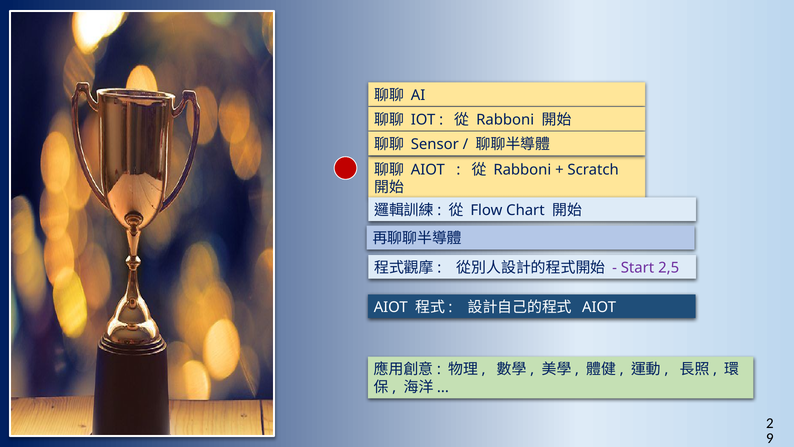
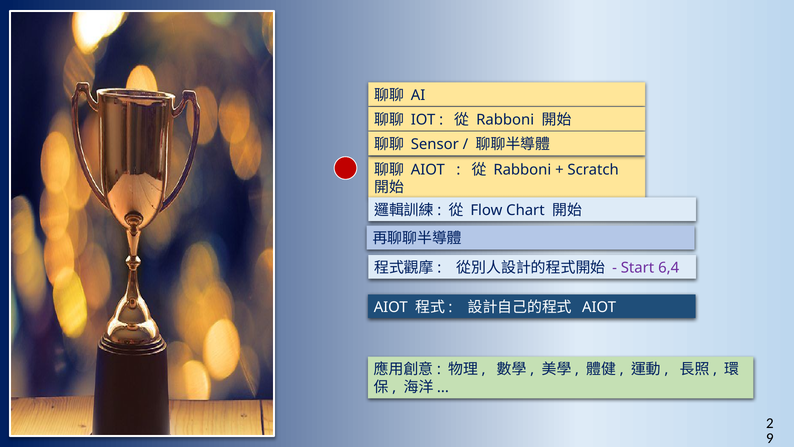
2,5: 2,5 -> 6,4 (669, 268)
